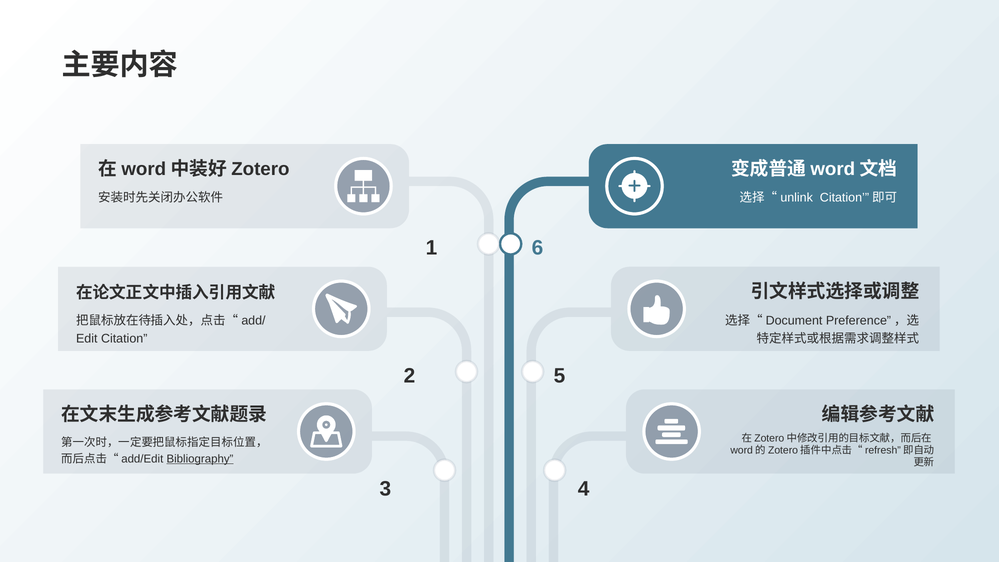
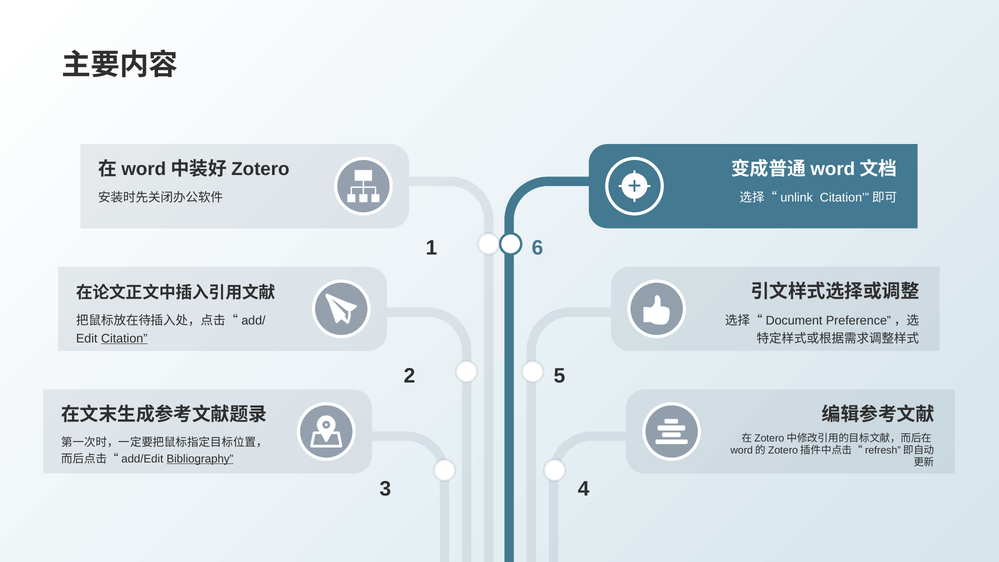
Citation underline: none -> present (124, 338)
